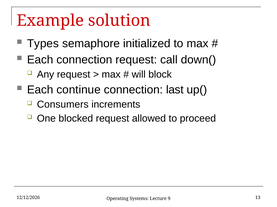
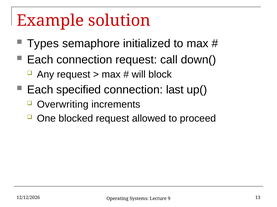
continue: continue -> specified (79, 90)
Consumers: Consumers -> Overwriting (63, 105)
